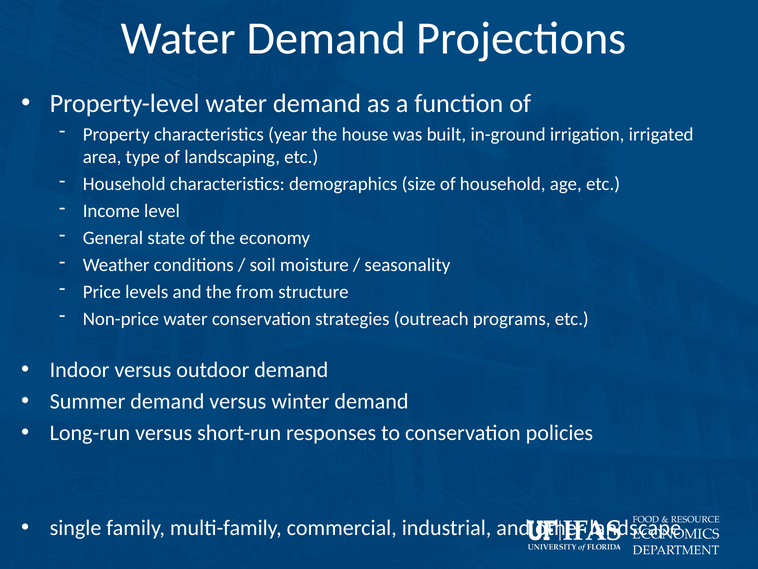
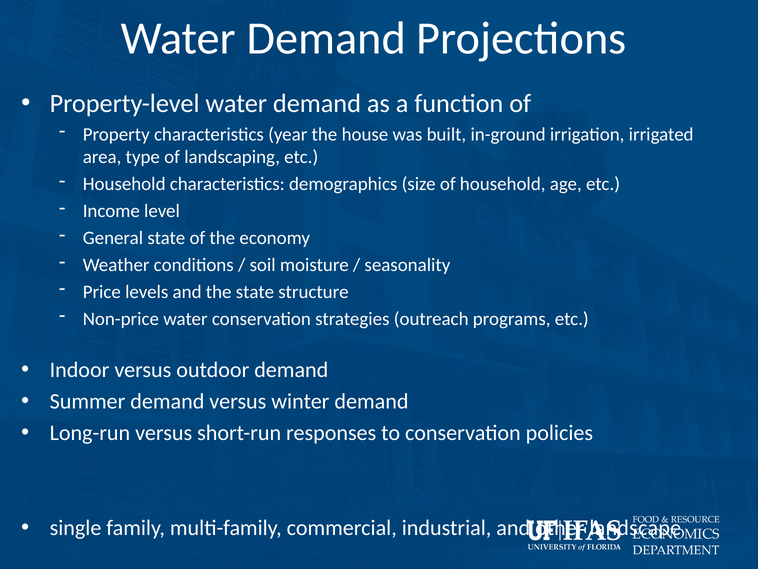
the from: from -> state (255, 292)
